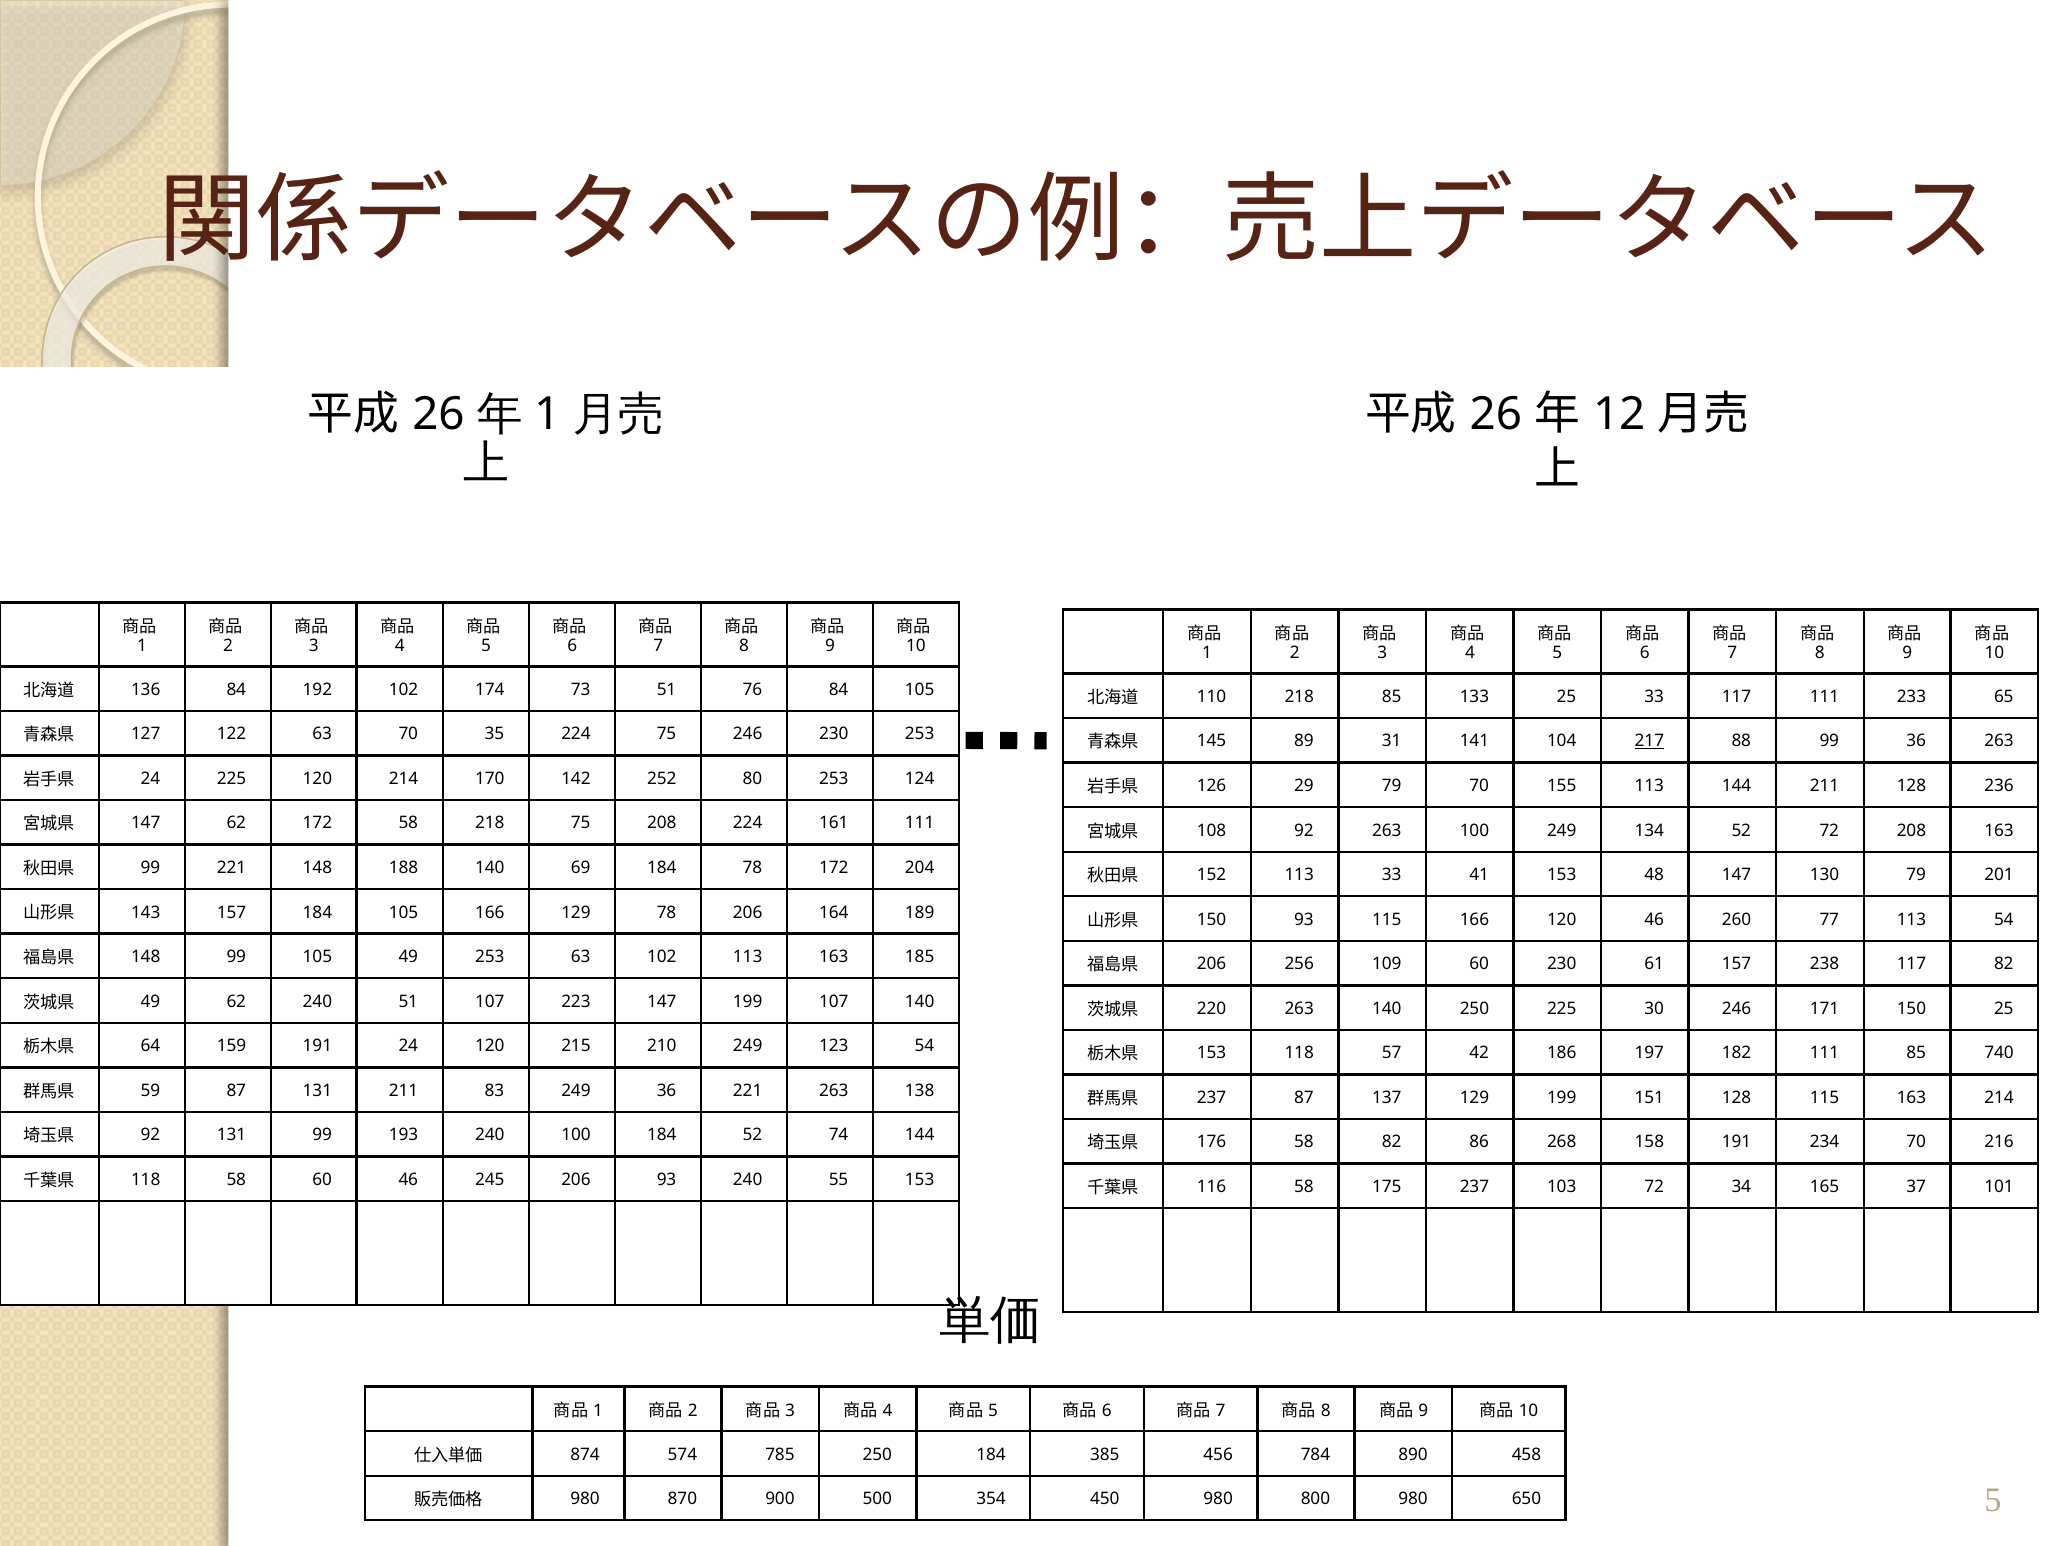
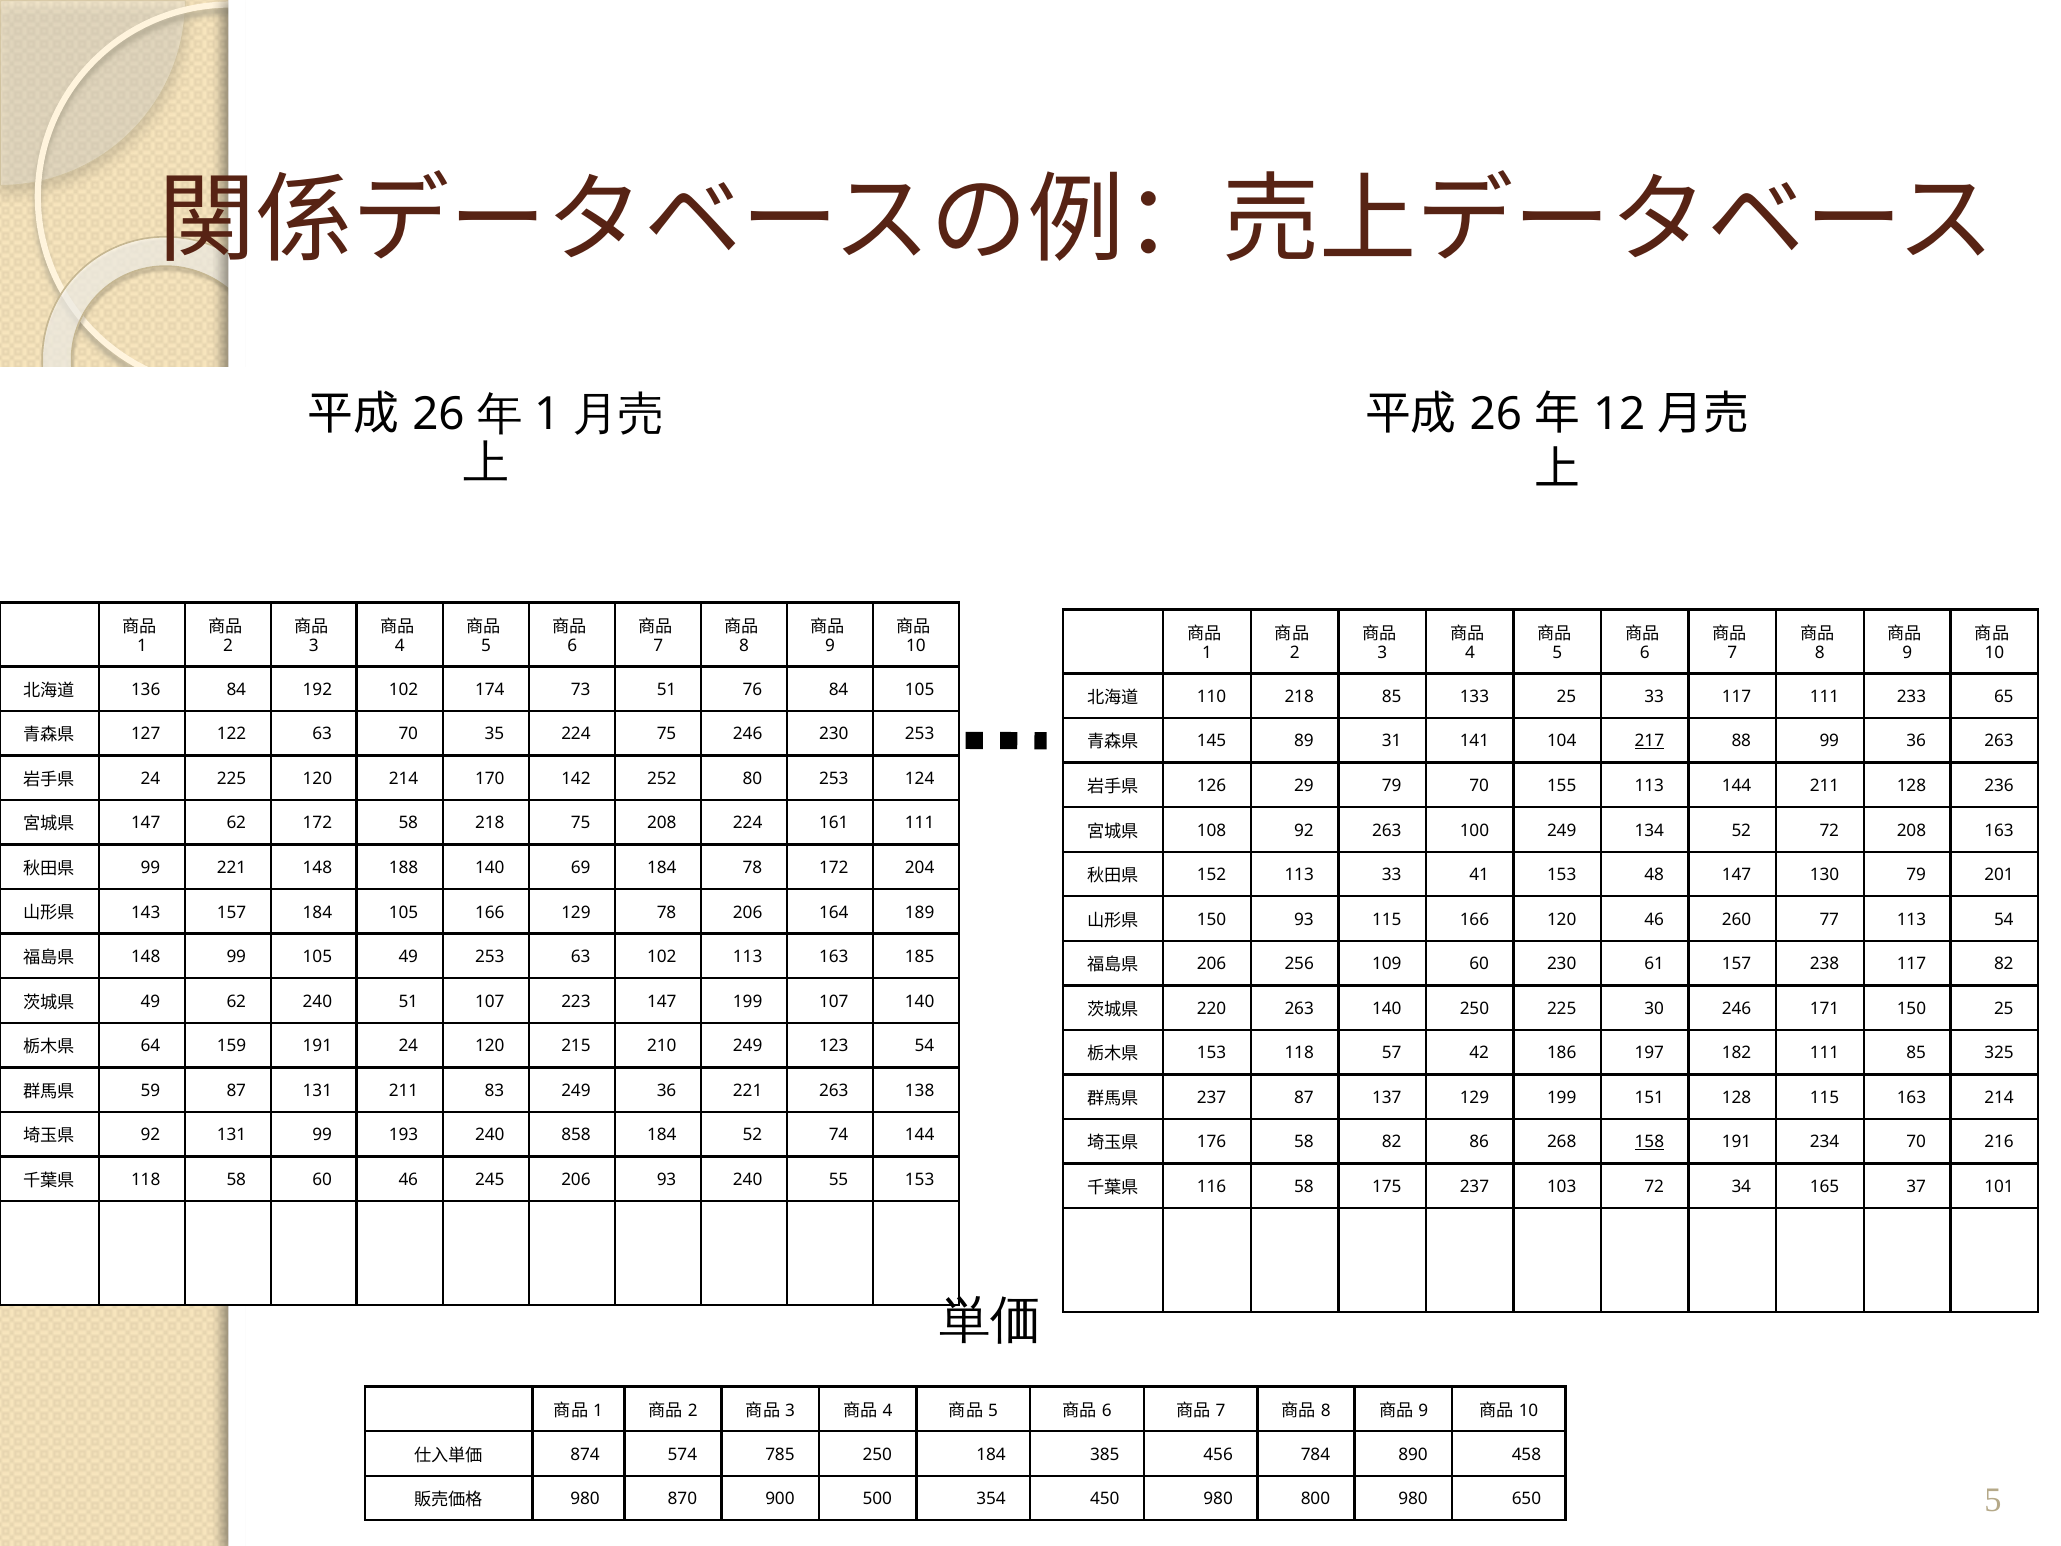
740: 740 -> 325 (1999, 1053)
240 100: 100 -> 858 (576, 1135)
158 underline: none -> present (1649, 1142)
